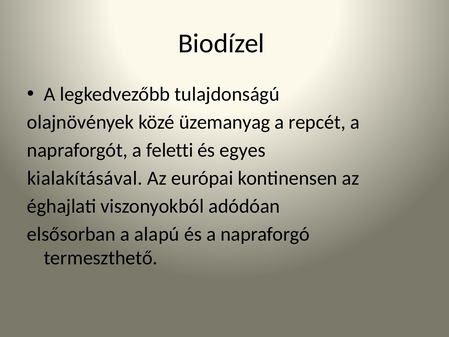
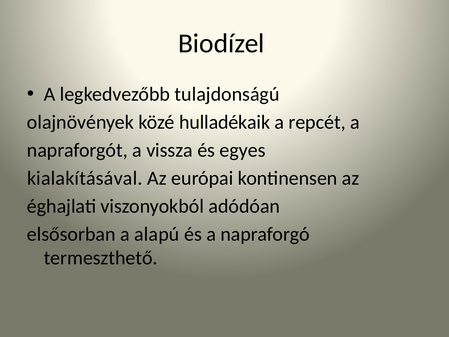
üzemanyag: üzemanyag -> hulladékaik (225, 122)
feletti: feletti -> vissza (170, 150)
